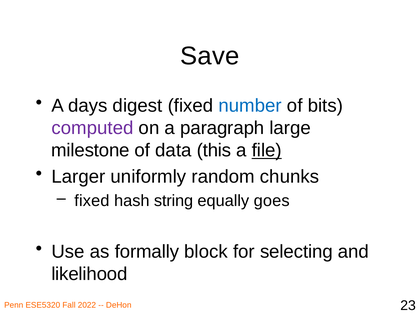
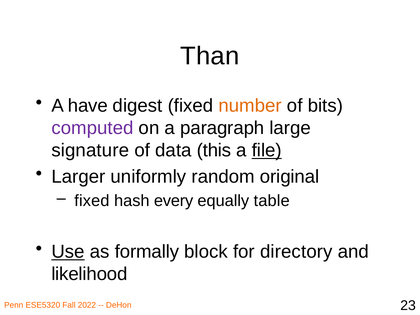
Save: Save -> Than (210, 56)
days: days -> have (88, 106)
number colour: blue -> orange (250, 106)
milestone: milestone -> signature (90, 150)
chunks: chunks -> original (290, 177)
string: string -> every (174, 201)
goes: goes -> table (272, 201)
Use underline: none -> present (68, 252)
selecting: selecting -> directory (296, 252)
